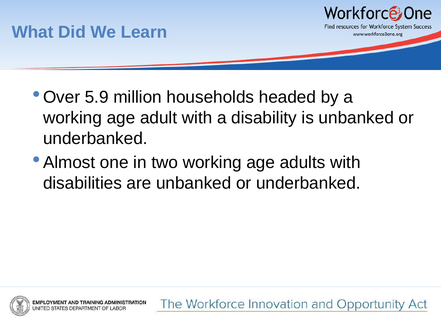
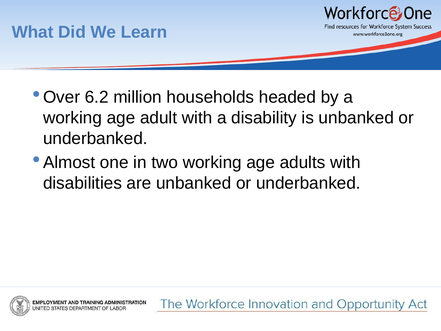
5.9: 5.9 -> 6.2 (97, 97)
